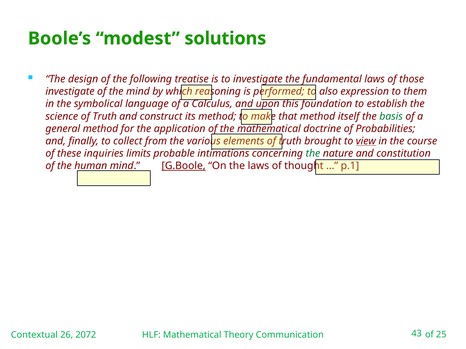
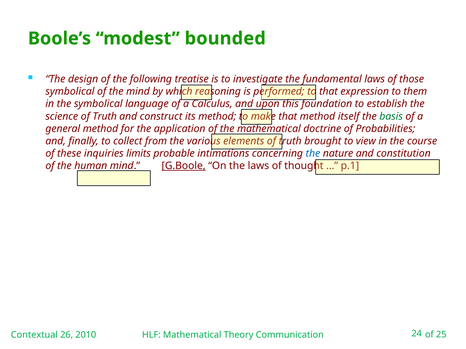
solutions: solutions -> bounded (225, 39)
investigate: investigate -> symbolical (70, 92)
also: also -> that (328, 92)
view underline: present -> none (366, 141)
the colour: green -> blue (313, 154)
2072: 2072 -> 2010 (86, 335)
43: 43 -> 24 (417, 334)
